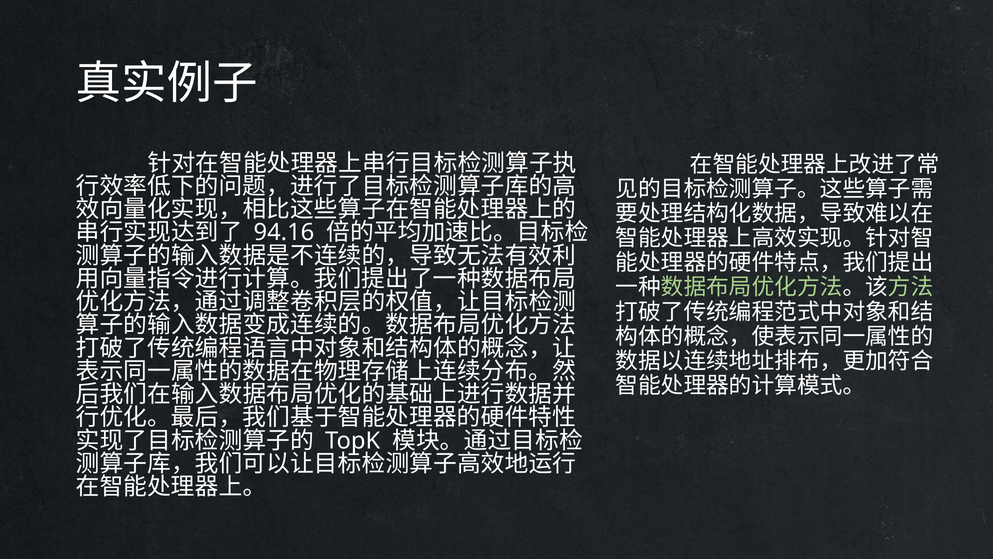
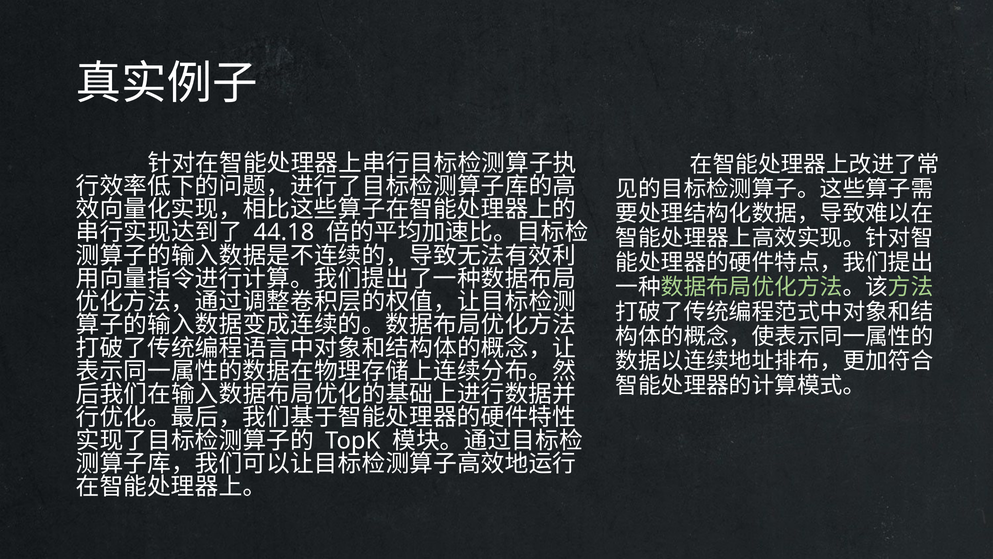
94.16: 94.16 -> 44.18 (284, 232)
